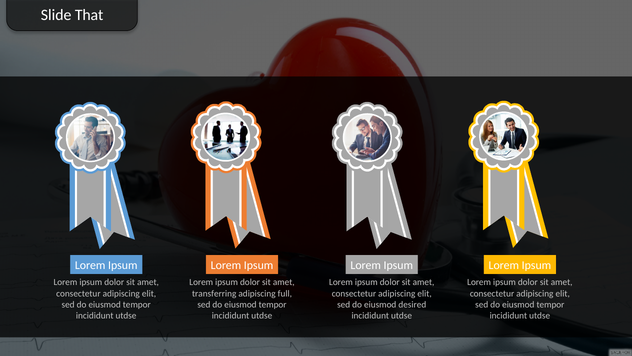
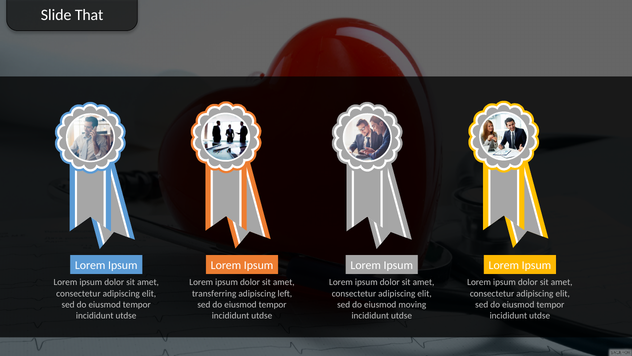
full: full -> left (285, 293)
desired: desired -> moving (412, 304)
